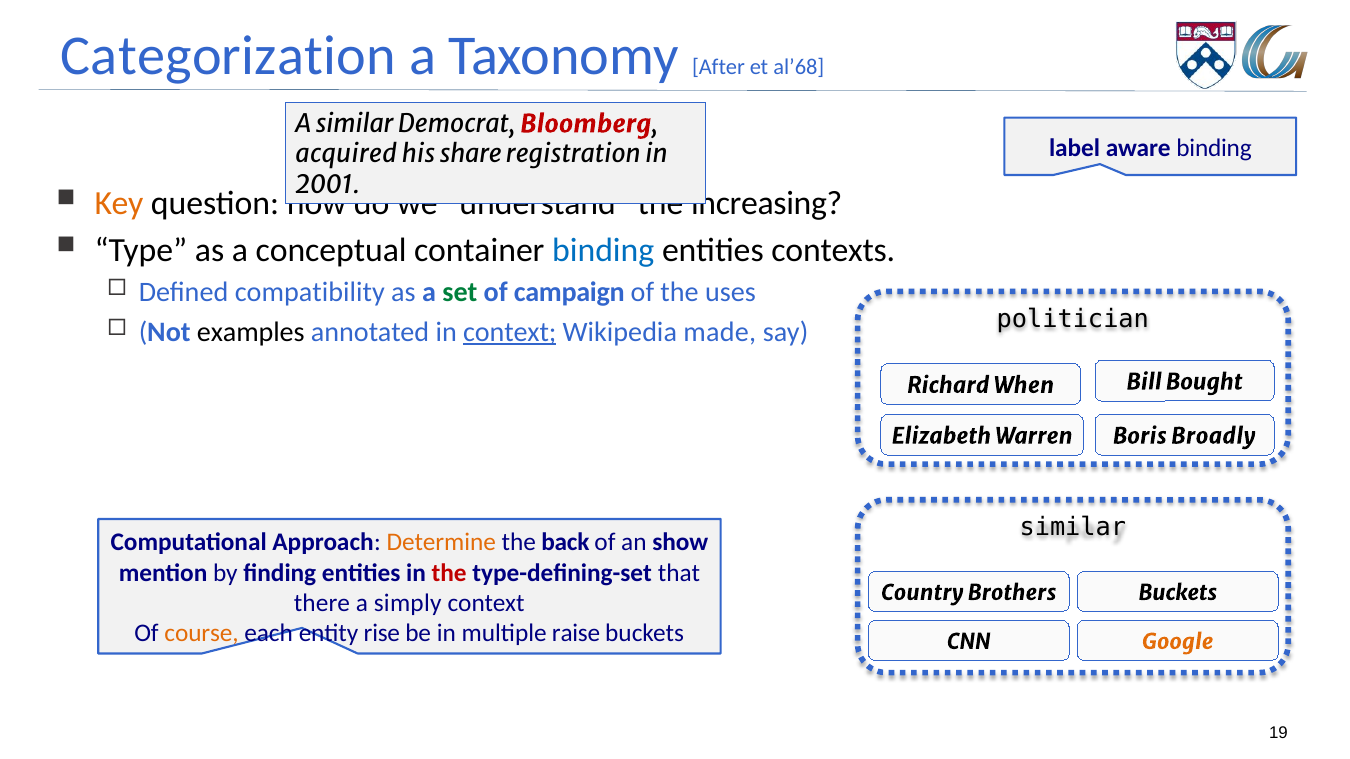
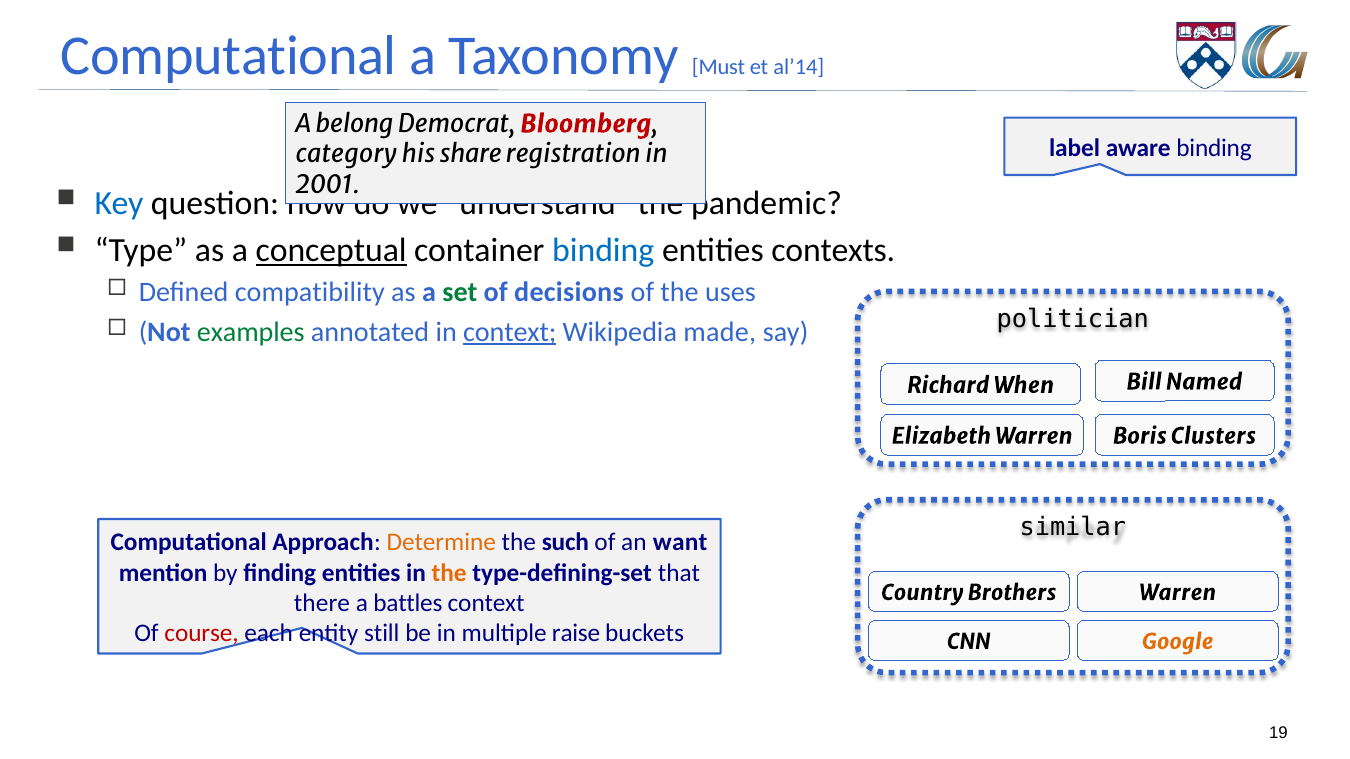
Categorization: Categorization -> Computational (229, 56)
After: After -> Must (719, 68)
al’68: al’68 -> al’14 (799, 68)
A similar: similar -> belong (355, 124)
acquired: acquired -> category (346, 155)
Key colour: orange -> blue (119, 203)
increasing: increasing -> pandemic (766, 203)
conceptual underline: none -> present (331, 250)
campaign: campaign -> decisions (569, 293)
examples colour: black -> green (251, 332)
Bought: Bought -> Named (1204, 382)
Broadly: Broadly -> Clusters (1213, 436)
back: back -> such (565, 543)
show: show -> want (680, 543)
the colour: red -> orange (449, 573)
Brothers Buckets: Buckets -> Warren (1178, 593)
simply: simply -> battles (408, 603)
course colour: orange -> red (202, 634)
rise: rise -> still (382, 634)
